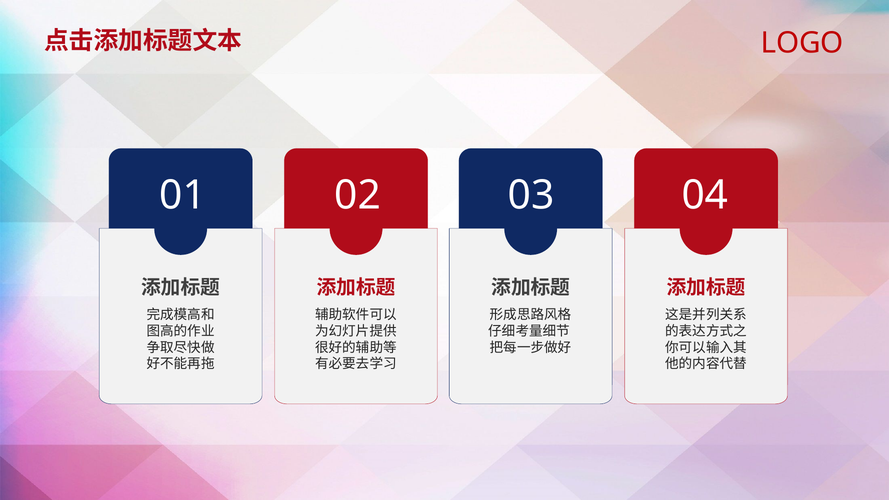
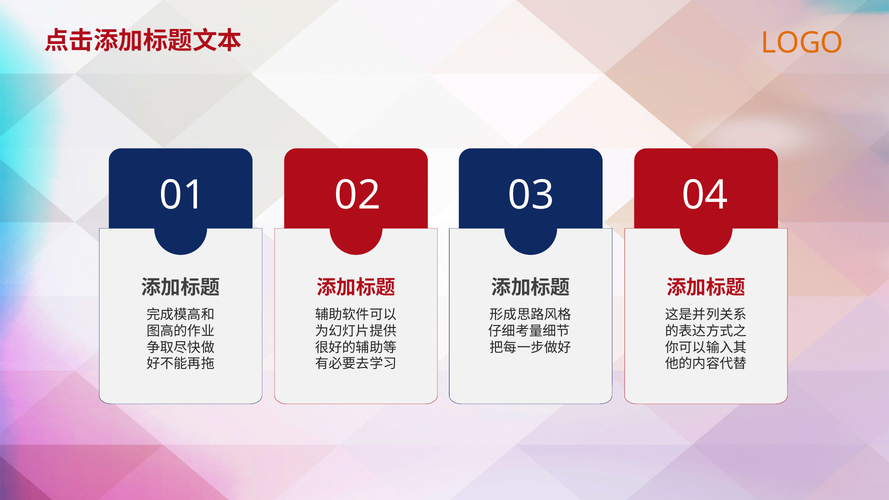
LOGO colour: red -> orange (802, 43)
